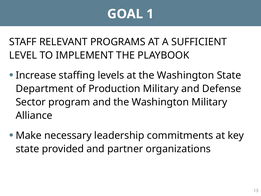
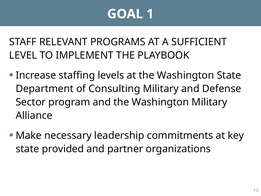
Production: Production -> Consulting (114, 89)
